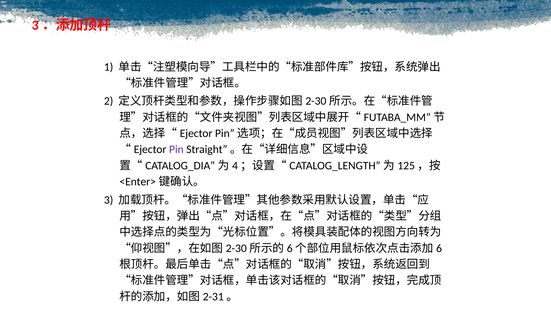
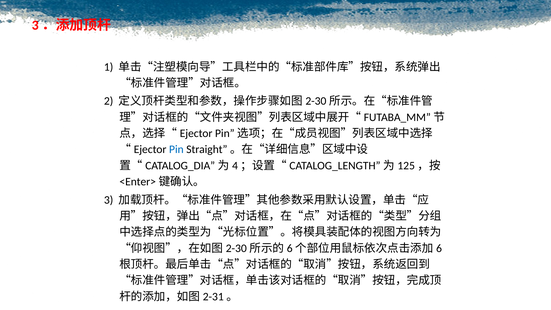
Pin colour: purple -> blue (176, 149)
